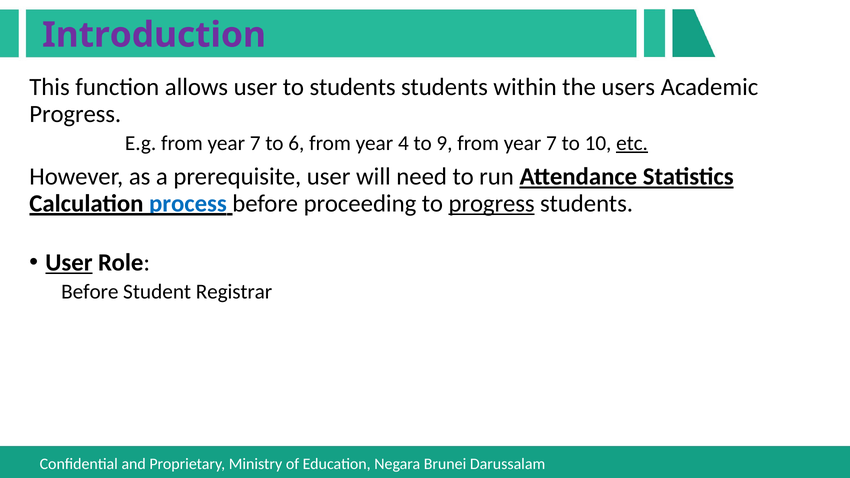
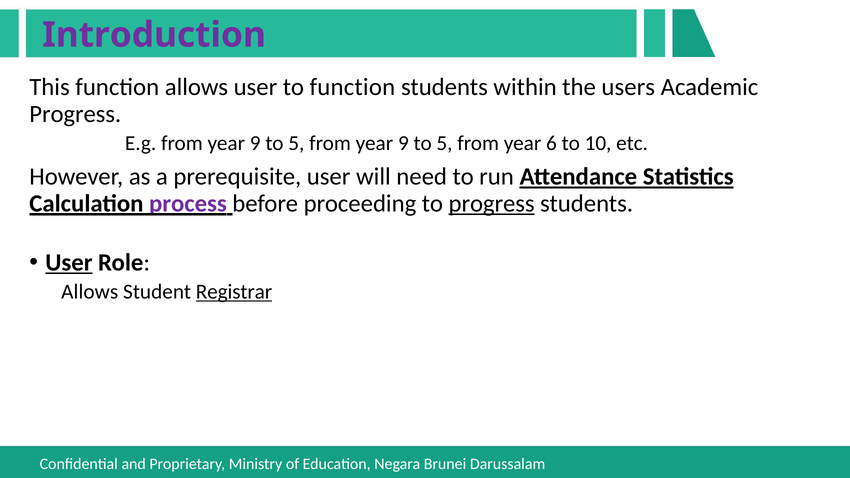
to students: students -> function (352, 87)
E.g from year 7: 7 -> 9 (255, 143)
6: 6 -> 5 (296, 143)
4: 4 -> 9 (403, 143)
9: 9 -> 5 (444, 143)
7: 7 -> 6 (551, 143)
etc underline: present -> none (632, 143)
process colour: blue -> purple (188, 204)
Before: Before -> Allows (90, 292)
Registrar underline: none -> present (234, 292)
